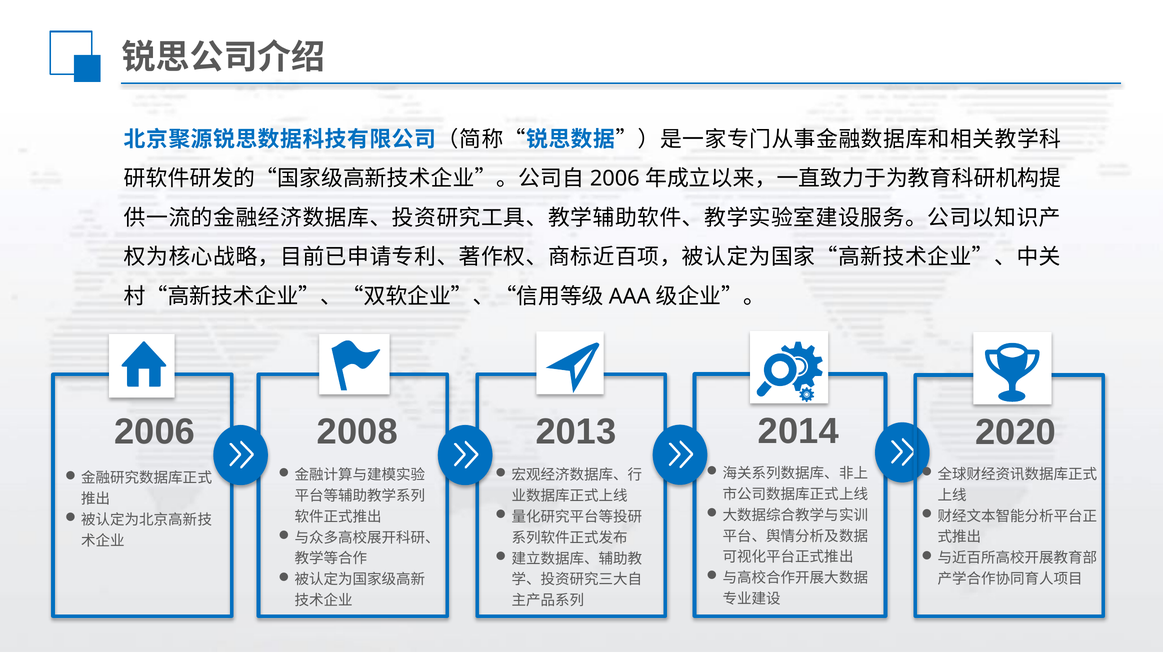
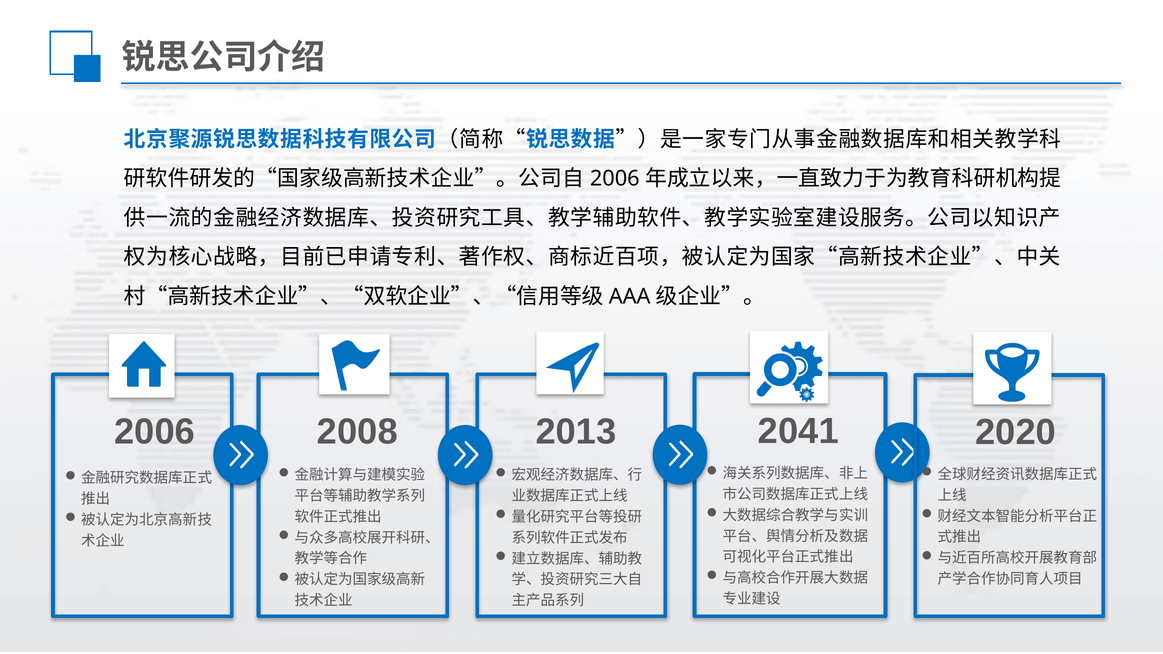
2014: 2014 -> 2041 (798, 432)
